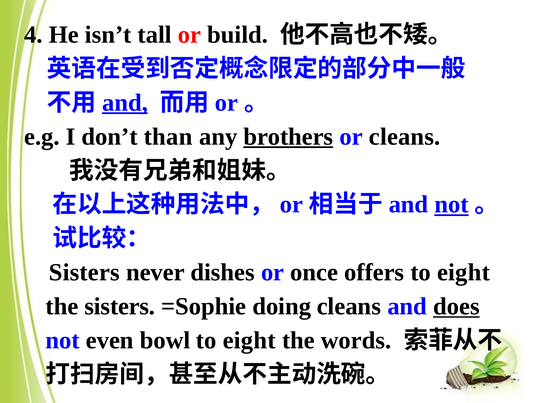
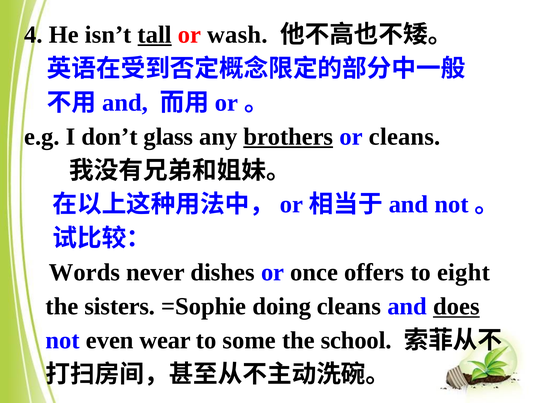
tall underline: none -> present (155, 35)
build: build -> wash (237, 35)
and underline: present -> none (125, 103)
than: than -> glass (168, 136)
not underline: present -> none (452, 204)
Sisters: Sisters -> Words (84, 272)
bowl: bowl -> wear (165, 340)
eight: eight -> some (249, 340)
words: words -> school (356, 340)
